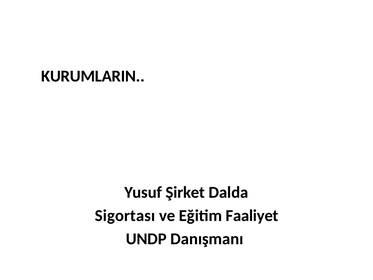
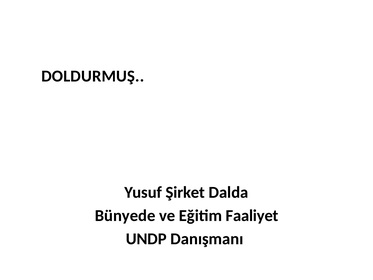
KURUMLARIN: KURUMLARIN -> DOLDURMUŞ (93, 76)
Sigortası: Sigortası -> Bünyede (125, 215)
